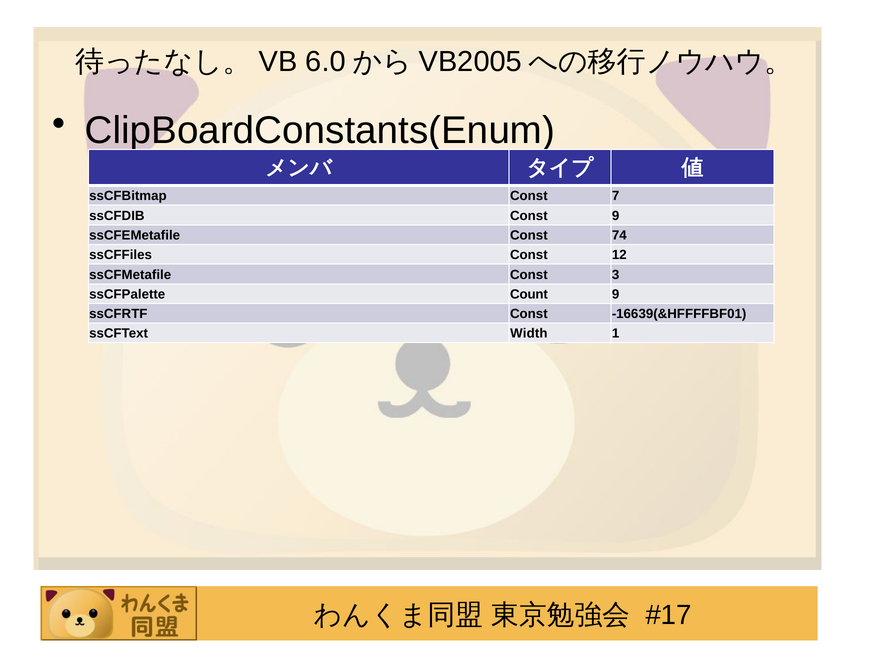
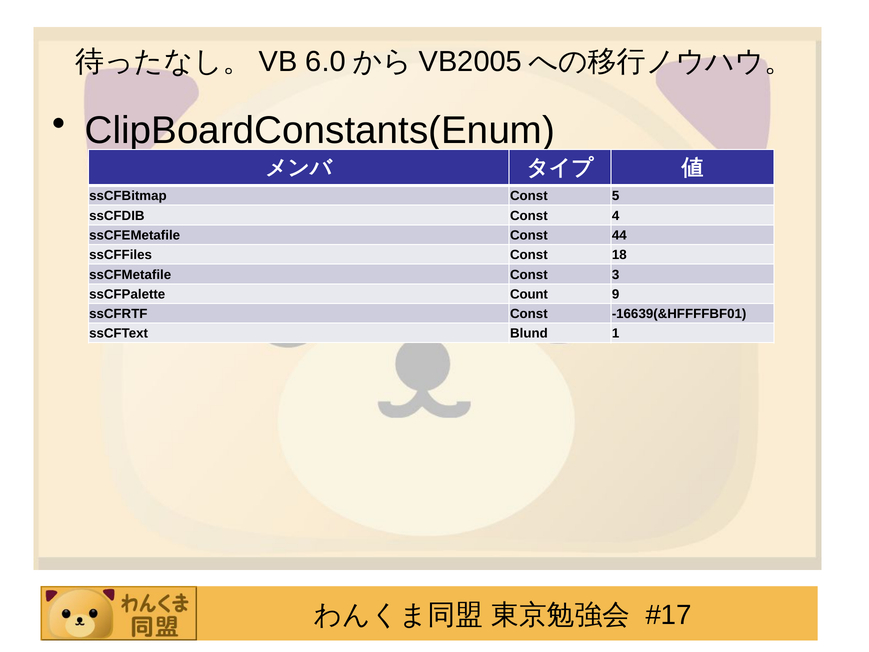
7: 7 -> 5 (616, 196)
Const 9: 9 -> 4 (616, 216)
74: 74 -> 44 (619, 235)
12: 12 -> 18 (619, 255)
Width: Width -> Blund (529, 333)
